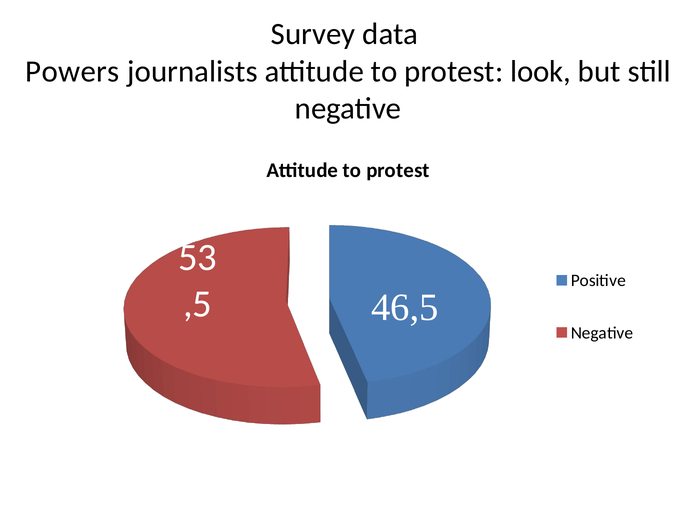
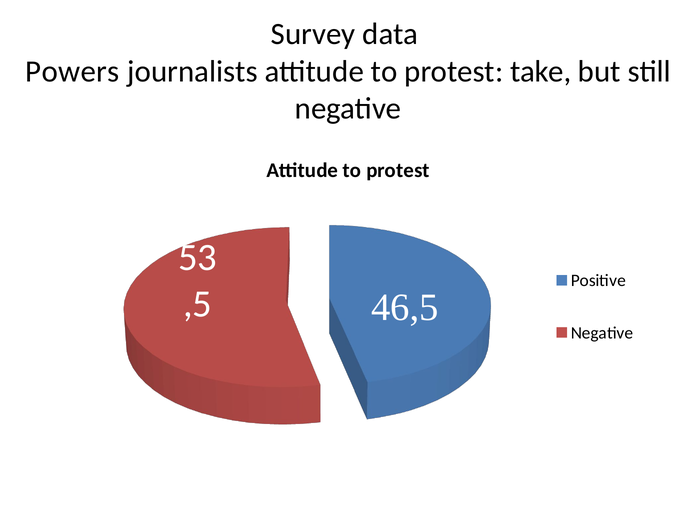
look: look -> take (541, 71)
